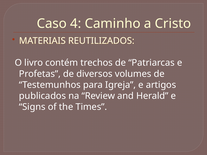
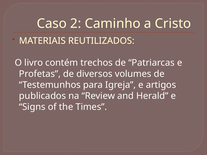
4: 4 -> 2 (76, 24)
